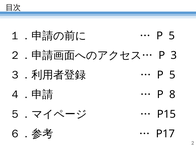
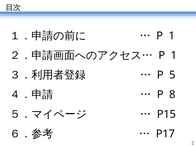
5: 5 -> 1 (172, 36)
3: 3 -> 1 (174, 55)
